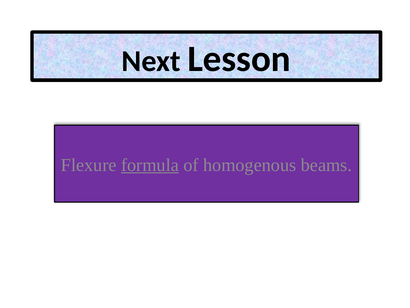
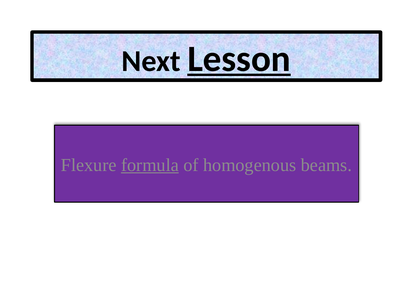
Lesson underline: none -> present (239, 59)
